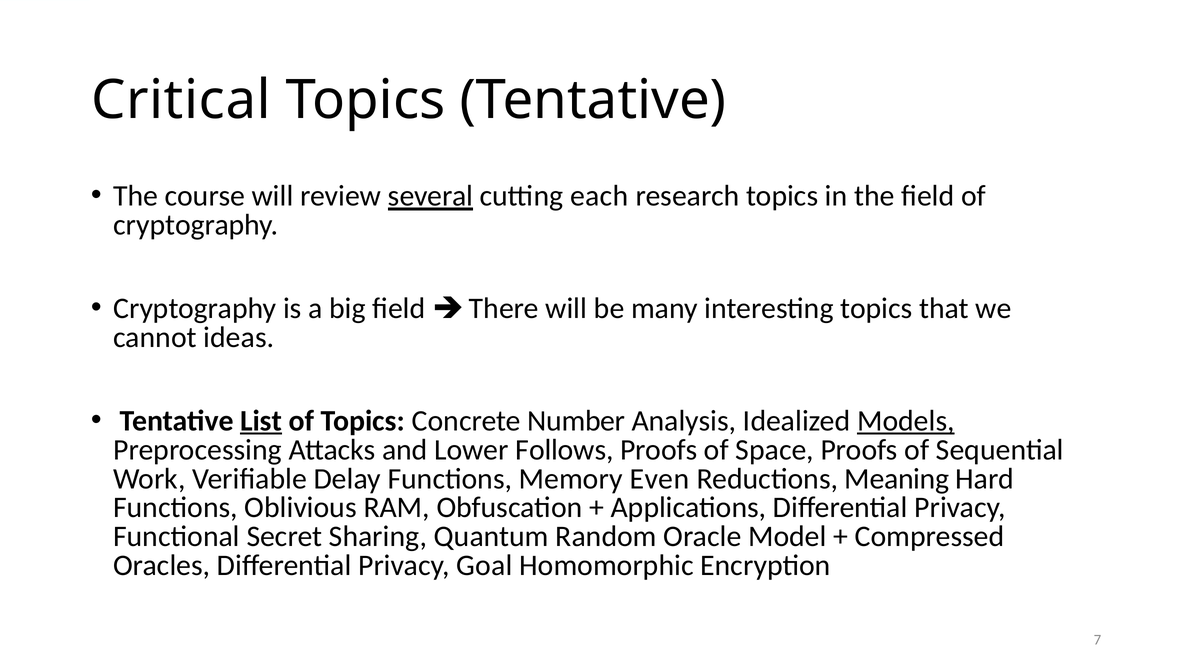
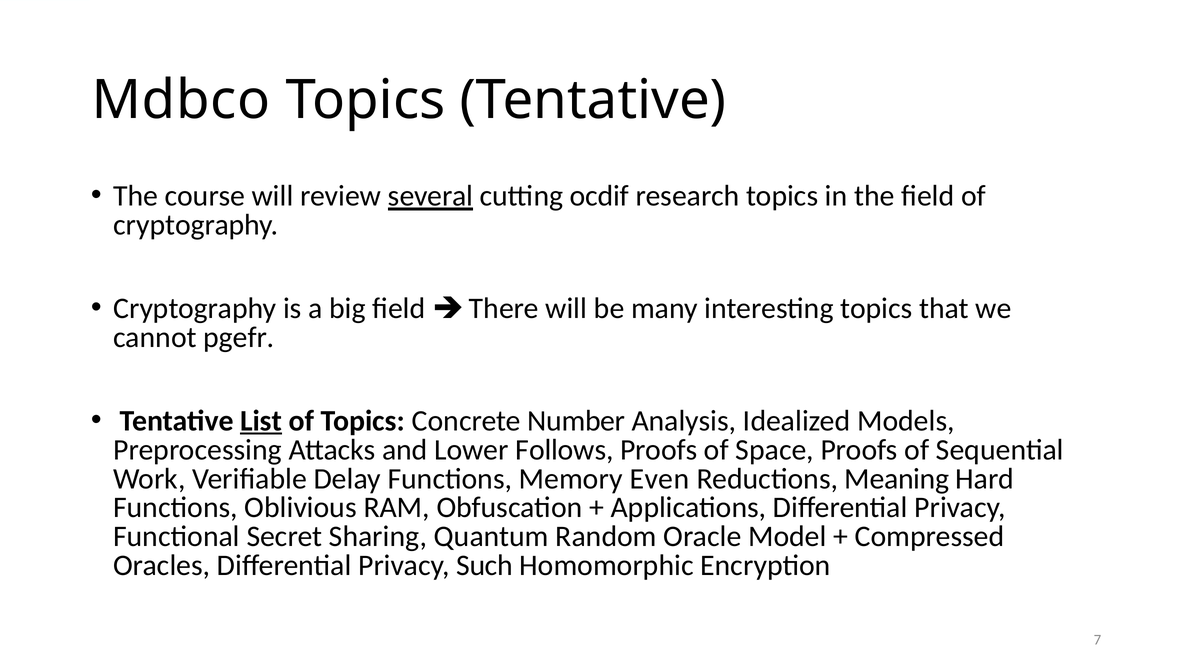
Critical: Critical -> Mdbco (181, 100)
each: each -> ocdif (599, 196)
ideas: ideas -> pgefr (239, 338)
Models underline: present -> none (906, 421)
Goal: Goal -> Such (484, 566)
